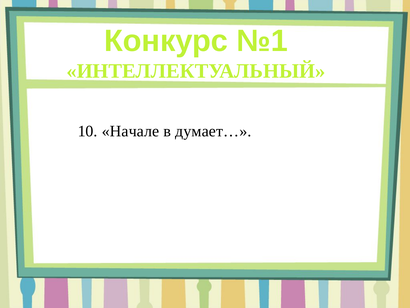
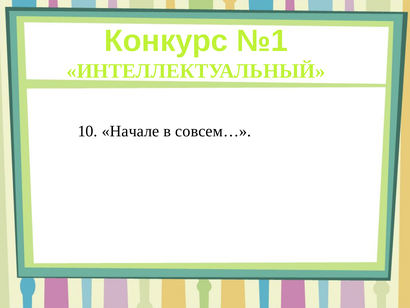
думает…: думает… -> совсем… (213, 131)
